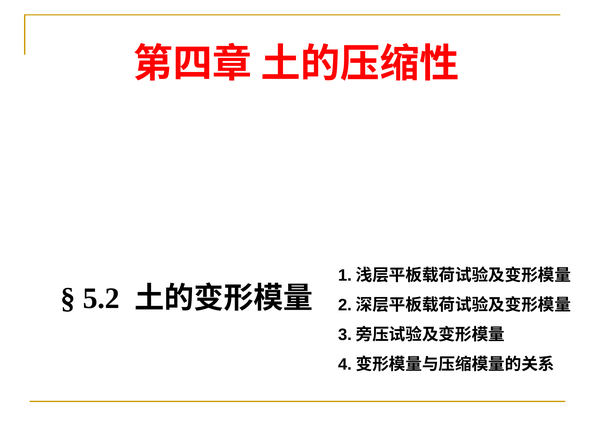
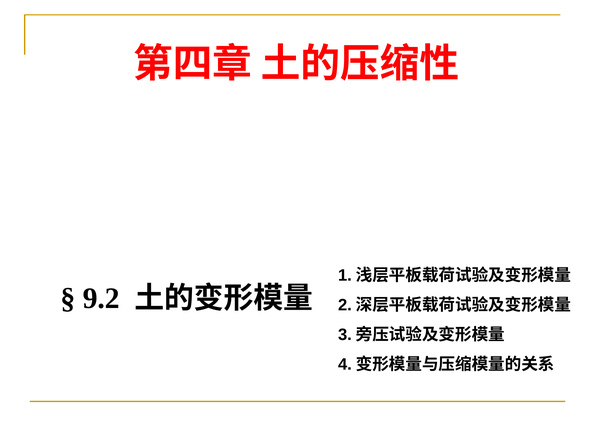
5.2: 5.2 -> 9.2 (101, 299)
